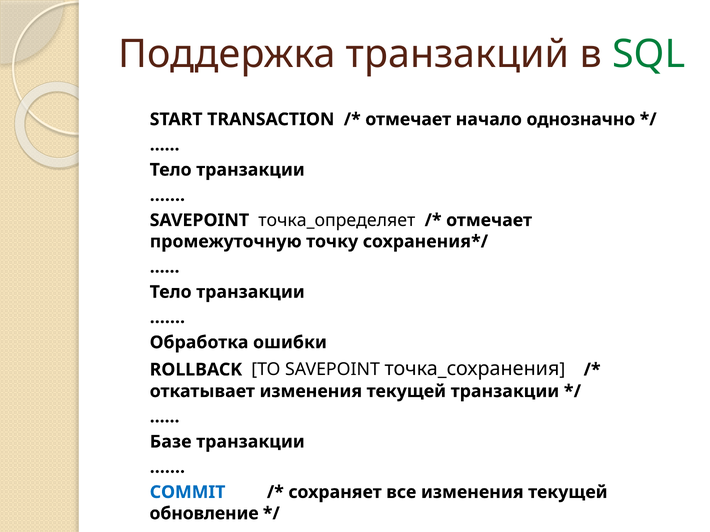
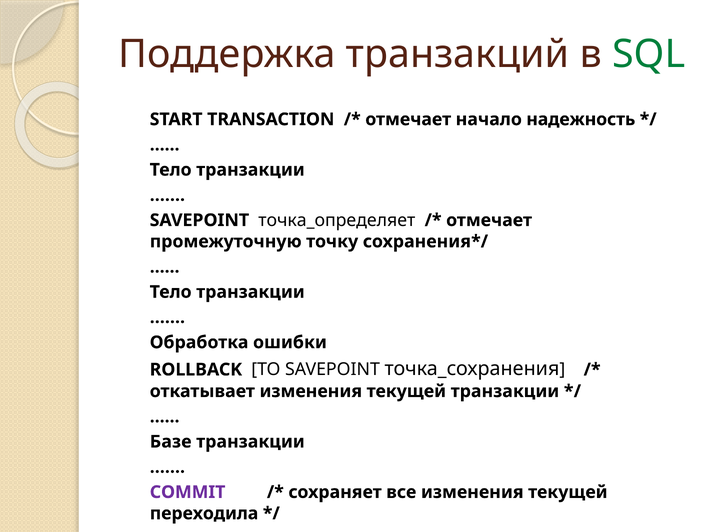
однозначно: однозначно -> надежность (581, 119)
COMMIT colour: blue -> purple (188, 493)
обновление: обновление -> переходила (204, 514)
